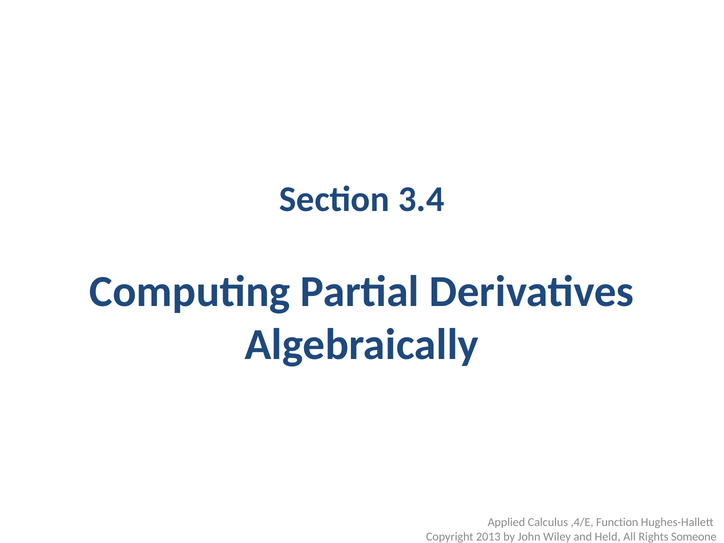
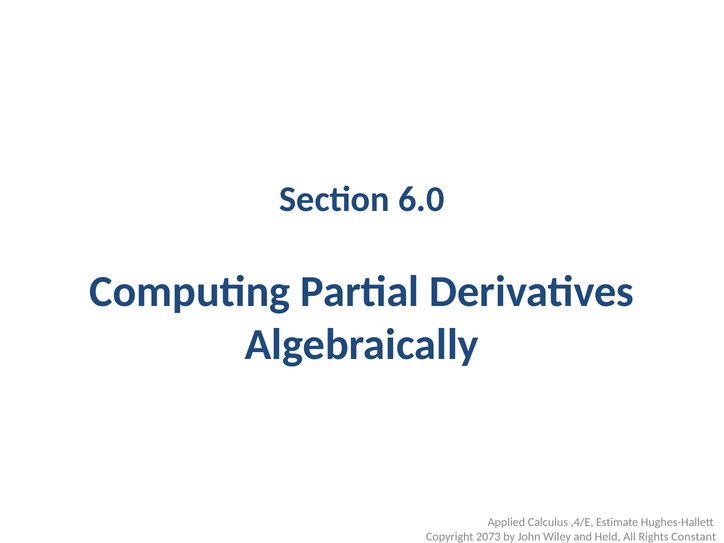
3.4: 3.4 -> 6.0 (421, 199)
Function: Function -> Estimate (617, 522)
2013: 2013 -> 2073 (488, 537)
Someone: Someone -> Constant (694, 537)
